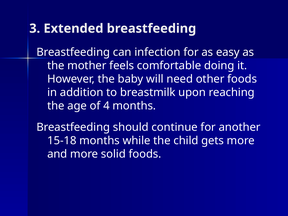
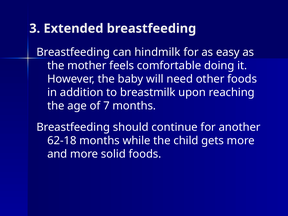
infection: infection -> hindmilk (157, 52)
4: 4 -> 7 (106, 106)
15-18: 15-18 -> 62-18 (62, 141)
